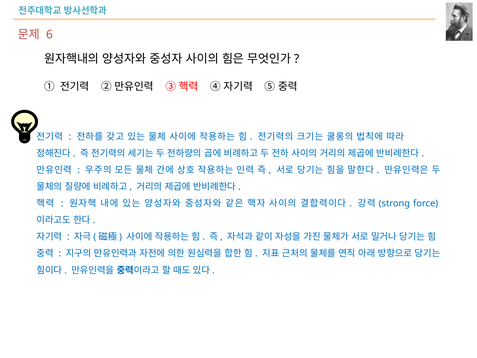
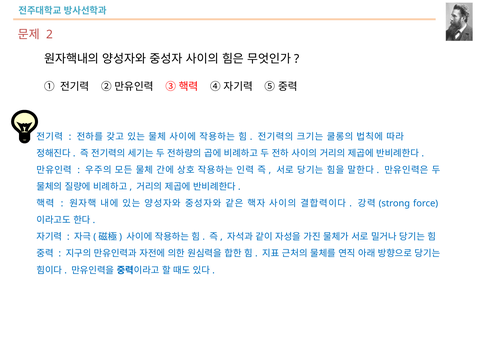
6: 6 -> 2 (49, 35)
